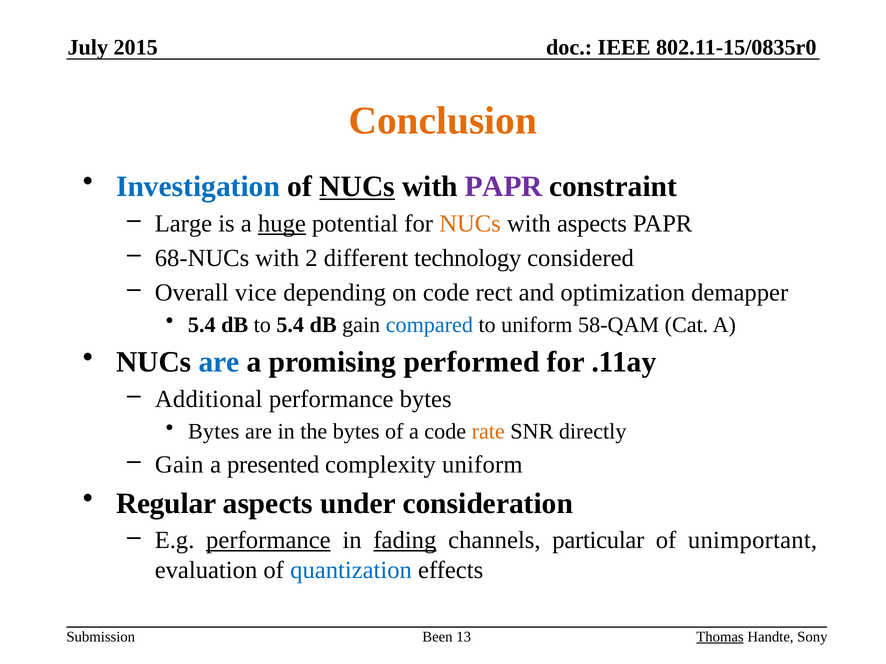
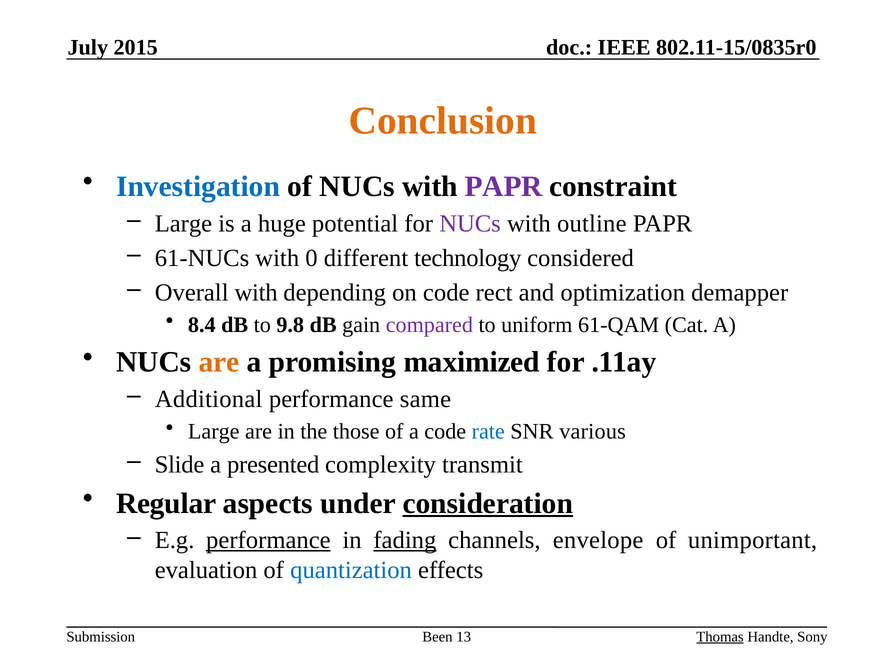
NUCs underline: present -> none (357, 187)
huge underline: present -> none (282, 224)
NUCs colour: orange -> purple (470, 224)
with aspects: aspects -> outline (592, 224)
68-NUCs: 68-NUCs -> 61-NUCs (202, 258)
2: 2 -> 0 (311, 258)
Overall vice: vice -> with (256, 293)
5.4: 5.4 -> 8.4 (202, 325)
to 5.4: 5.4 -> 9.8 (290, 325)
compared colour: blue -> purple (429, 325)
58-QAM: 58-QAM -> 61-QAM (619, 325)
are colour: blue -> orange (219, 362)
performed: performed -> maximized (472, 362)
performance bytes: bytes -> same (426, 400)
Bytes: Bytes -> Large (214, 432)
the bytes: bytes -> those (356, 432)
rate colour: orange -> blue (488, 432)
directly: directly -> various (593, 432)
Gain: Gain -> Slide (180, 465)
complexity uniform: uniform -> transmit (482, 465)
consideration underline: none -> present (488, 504)
particular: particular -> envelope (598, 541)
